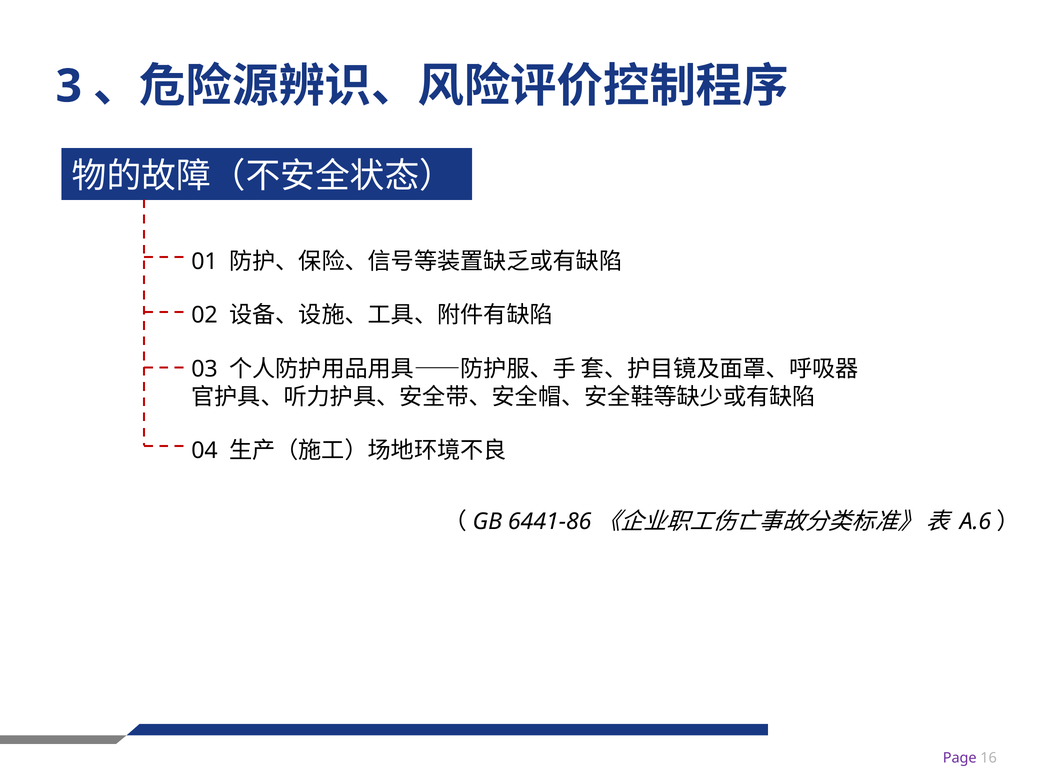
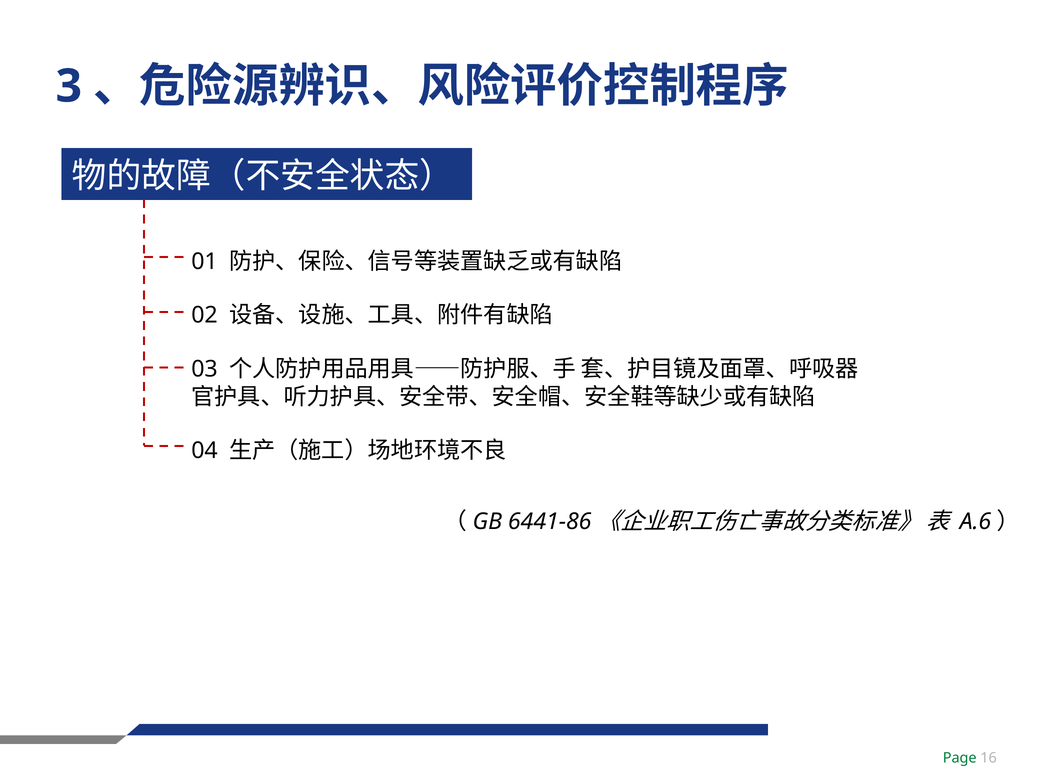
Page colour: purple -> green (960, 758)
